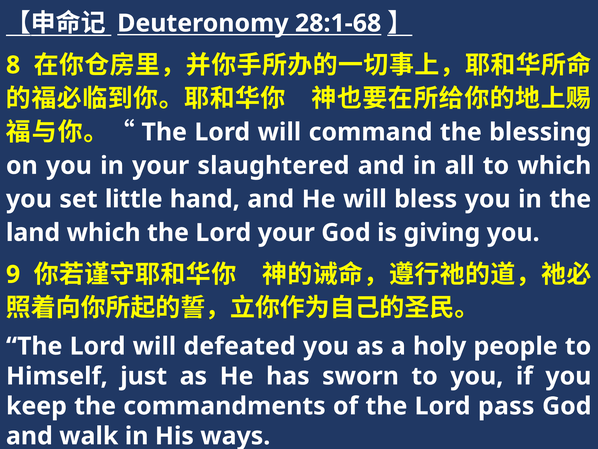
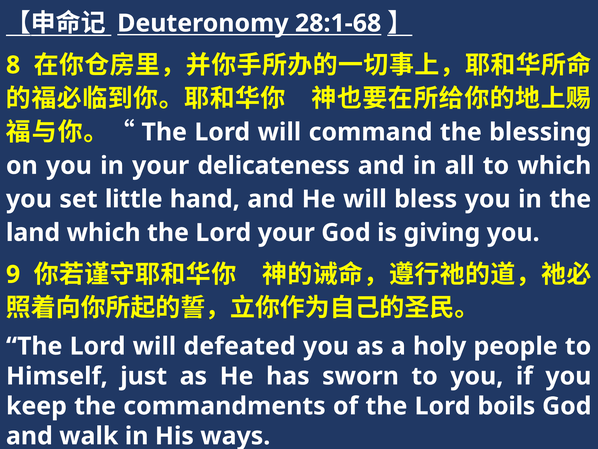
slaughtered: slaughtered -> delicateness (274, 165)
pass: pass -> boils (506, 406)
